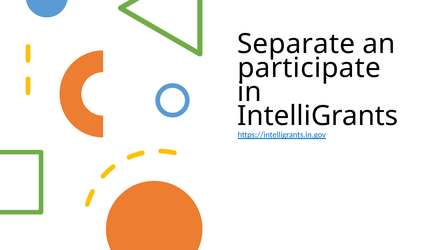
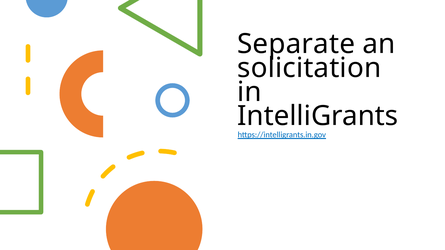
participate: participate -> solicitation (309, 68)
